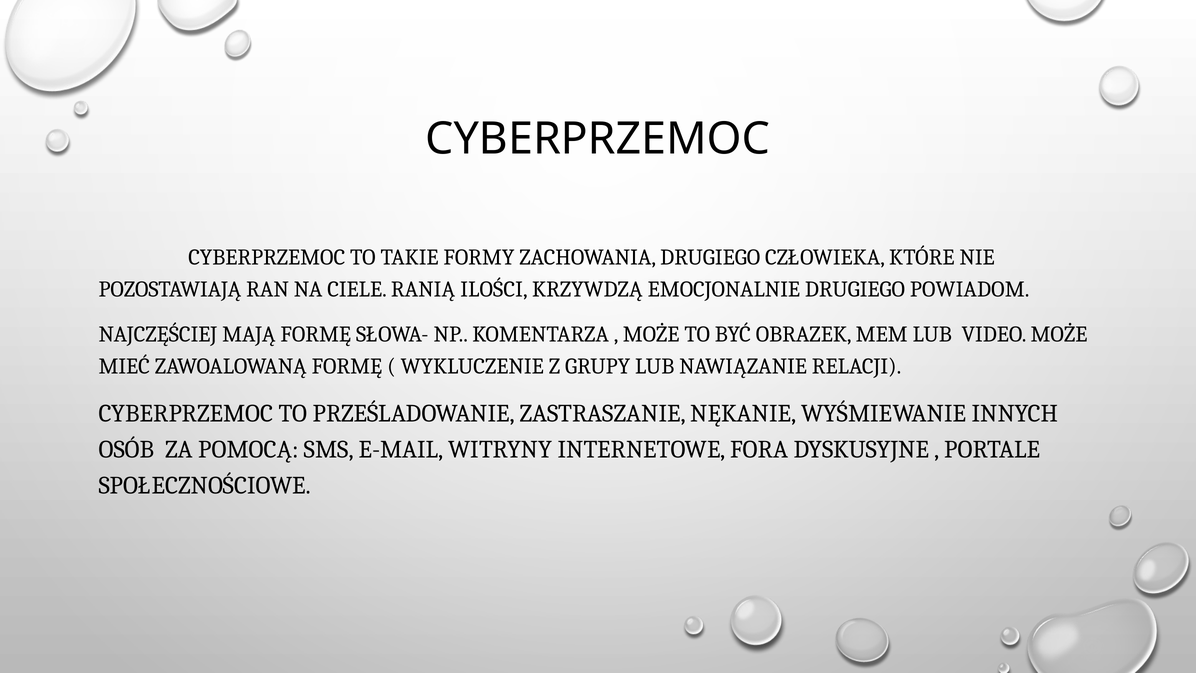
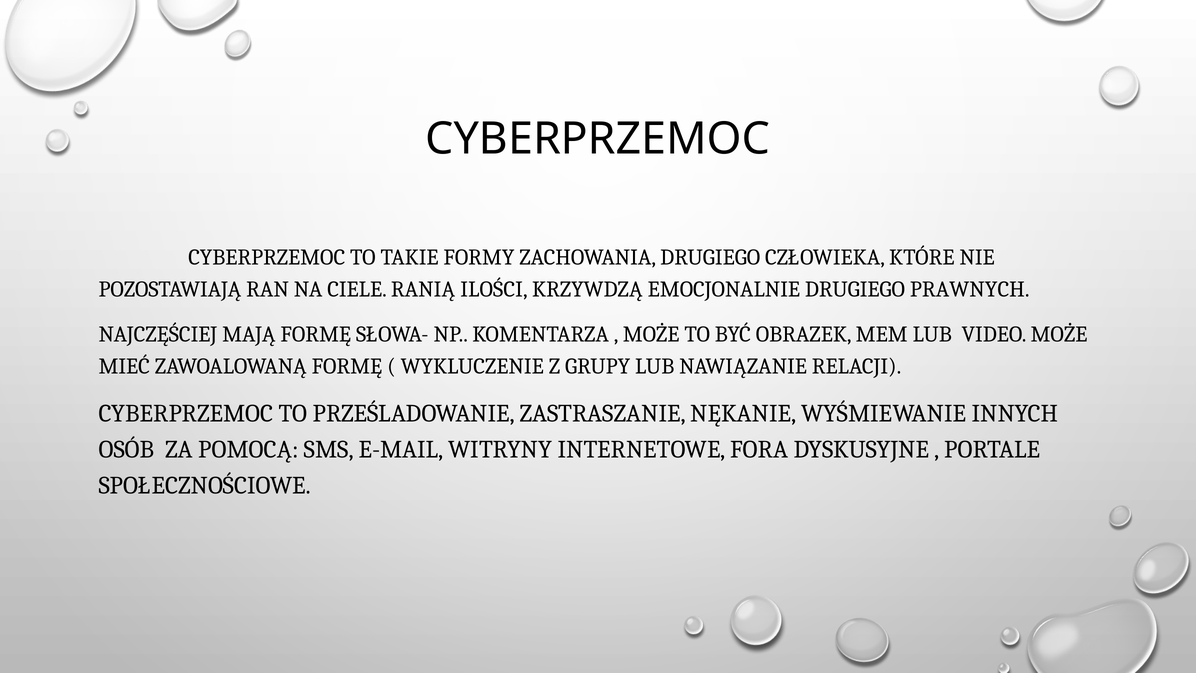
POWIADOM: POWIADOM -> PRAWNYCH (970, 289)
